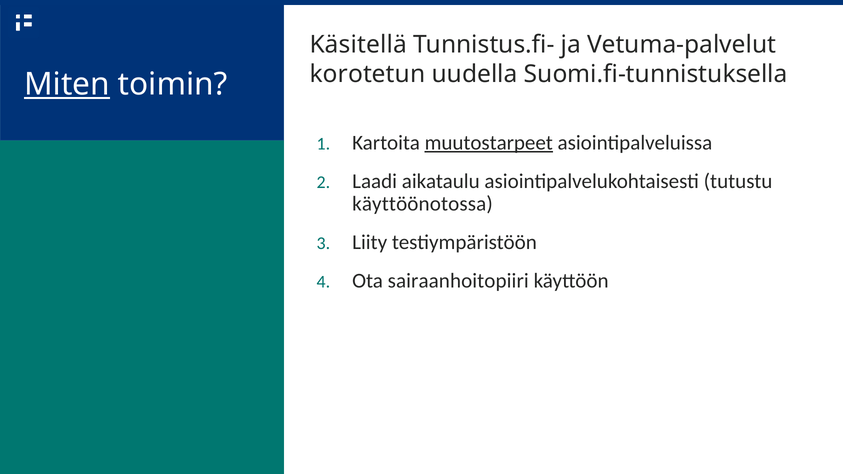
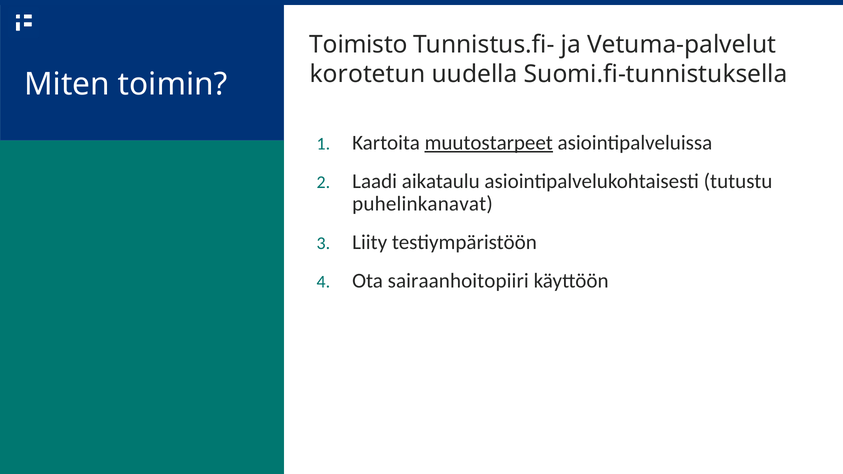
Käsitellä: Käsitellä -> Toimisto (359, 45)
Miten underline: present -> none (67, 84)
käyttöönotossa: käyttöönotossa -> puhelinkanavat (422, 204)
